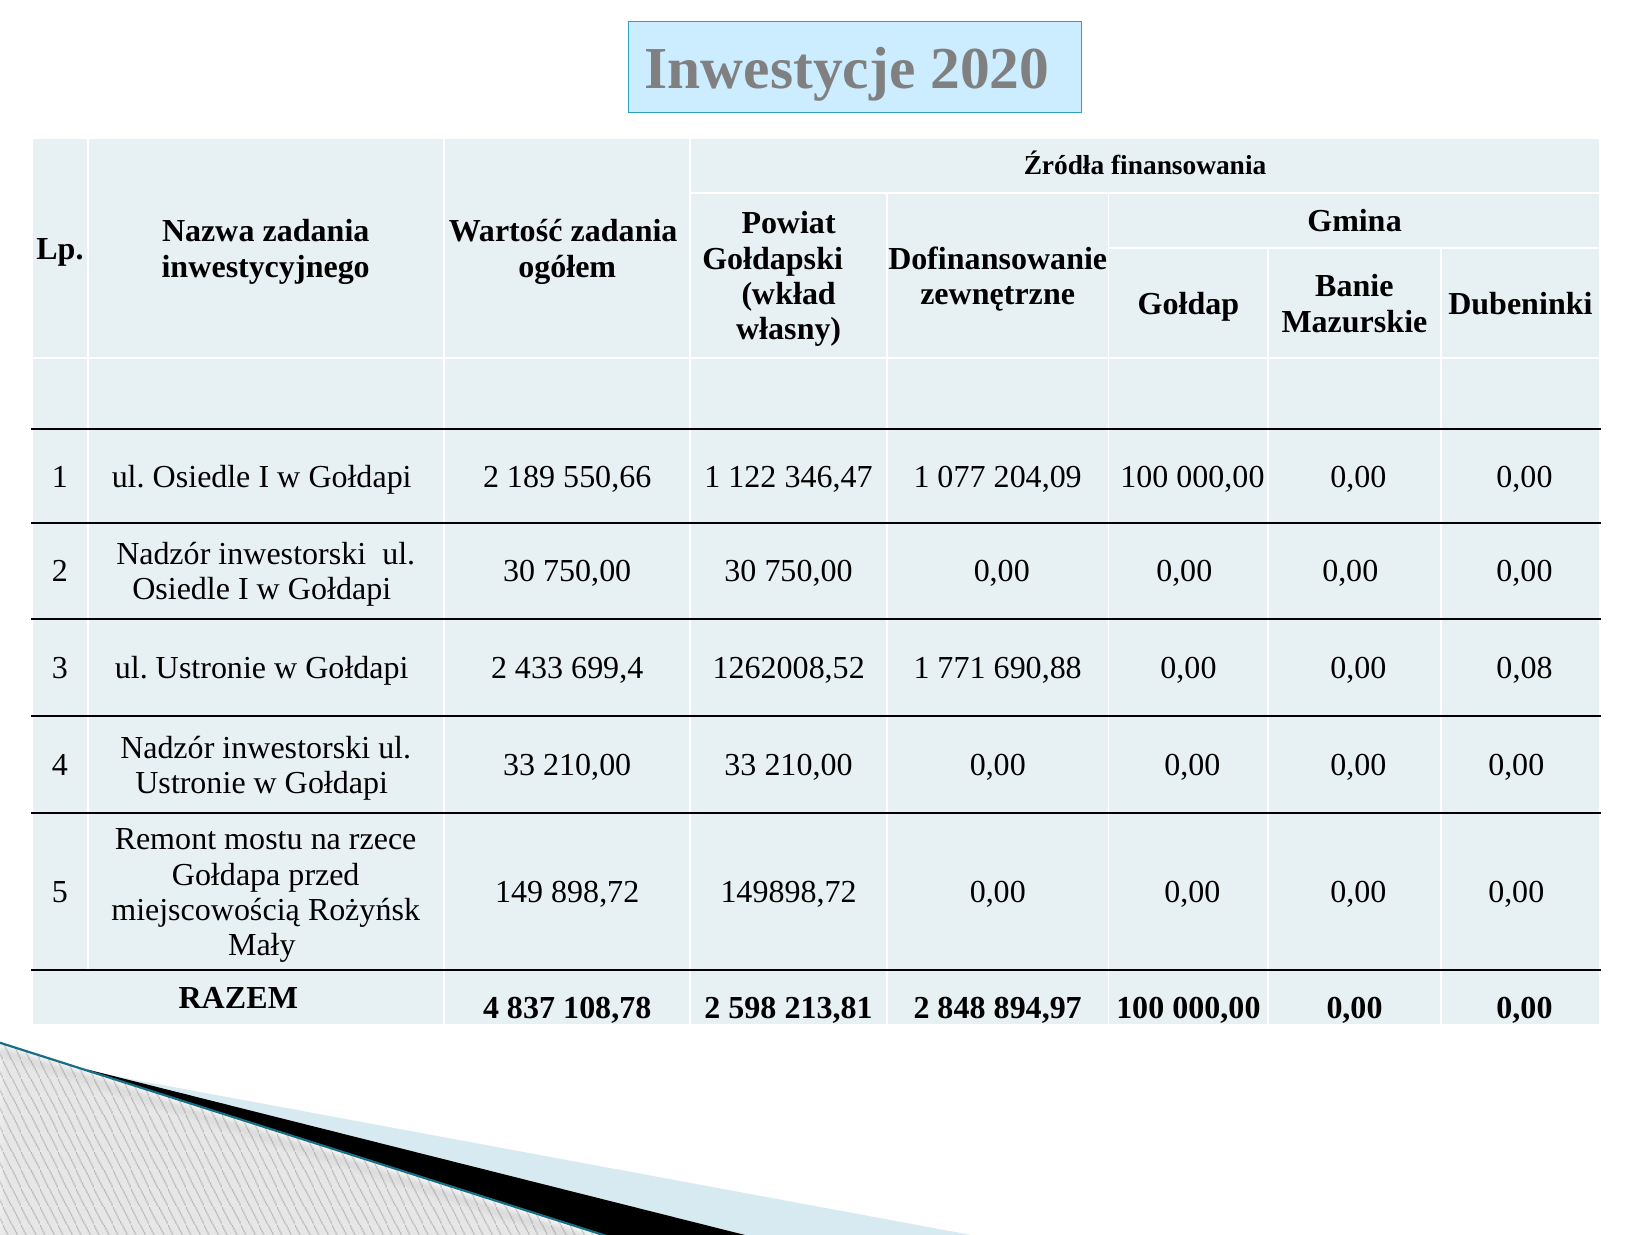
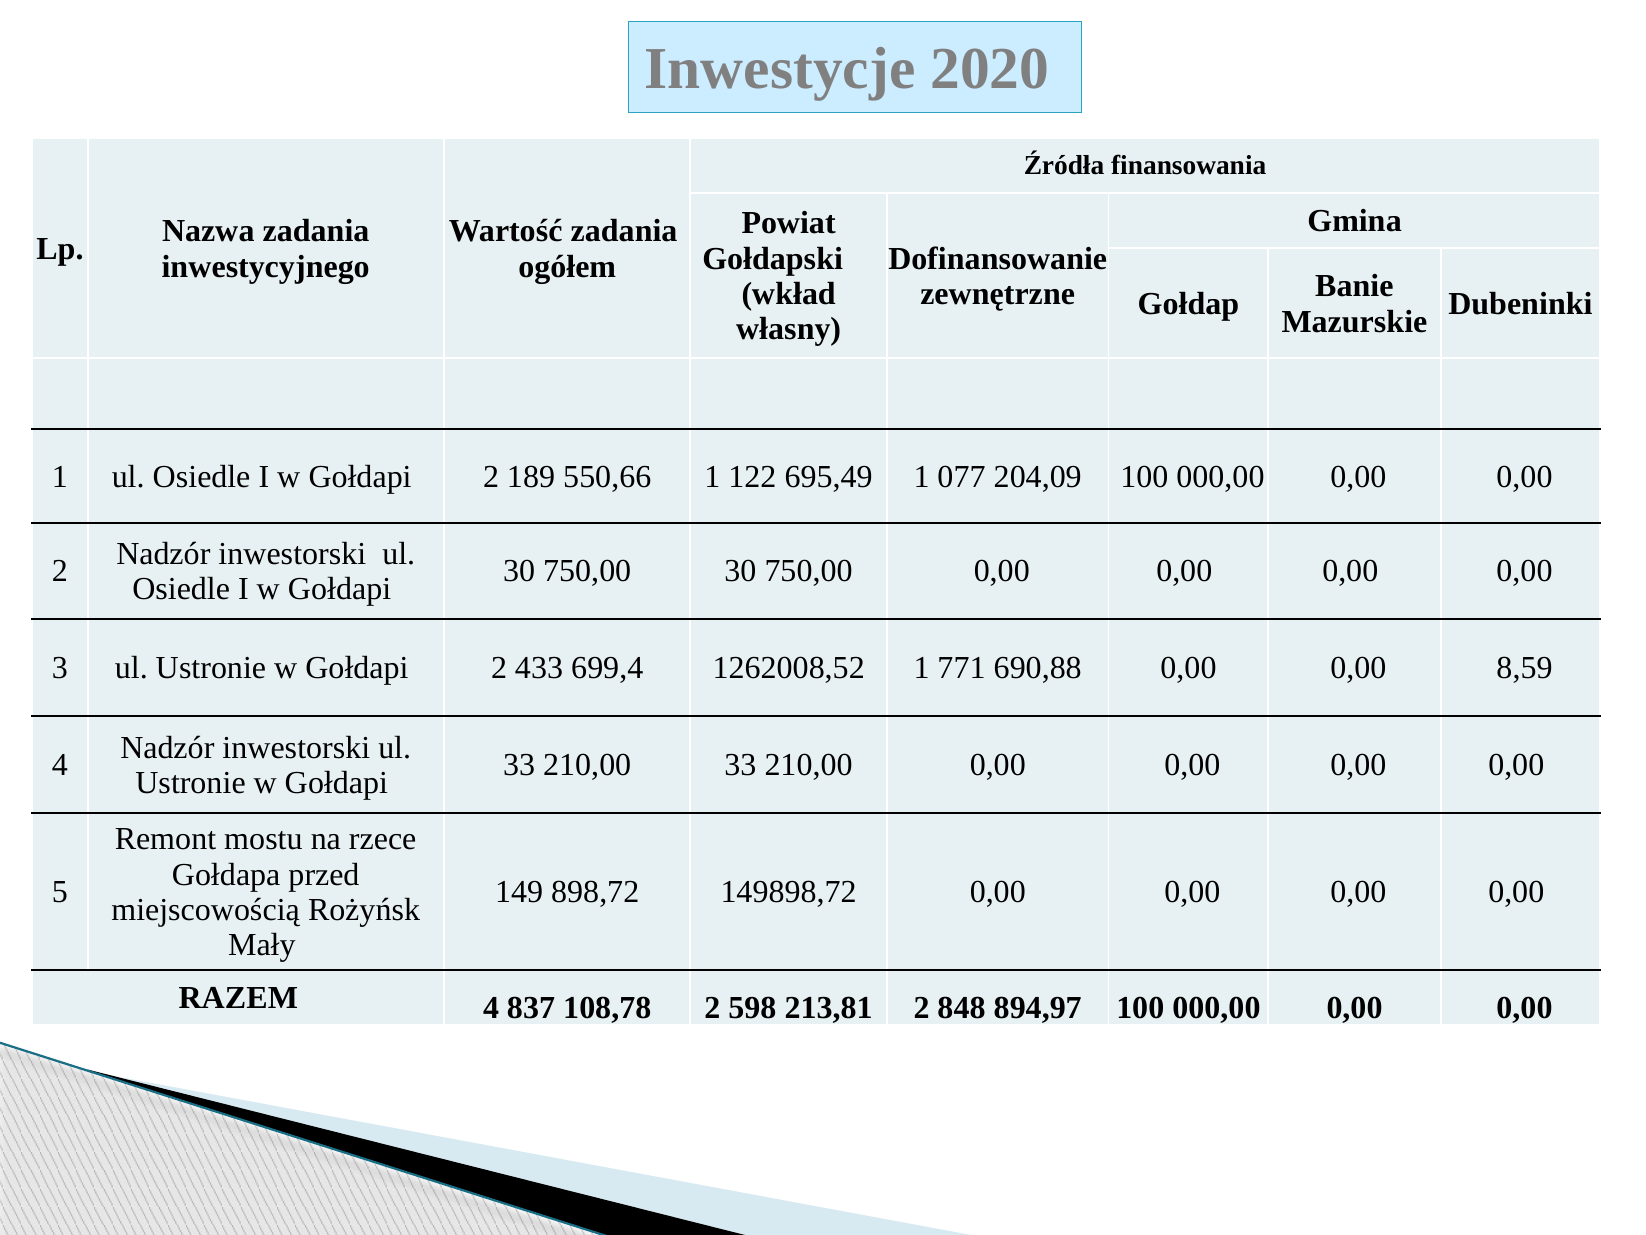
346,47: 346,47 -> 695,49 (829, 476)
0,08: 0,08 -> 8,59 (1525, 668)
